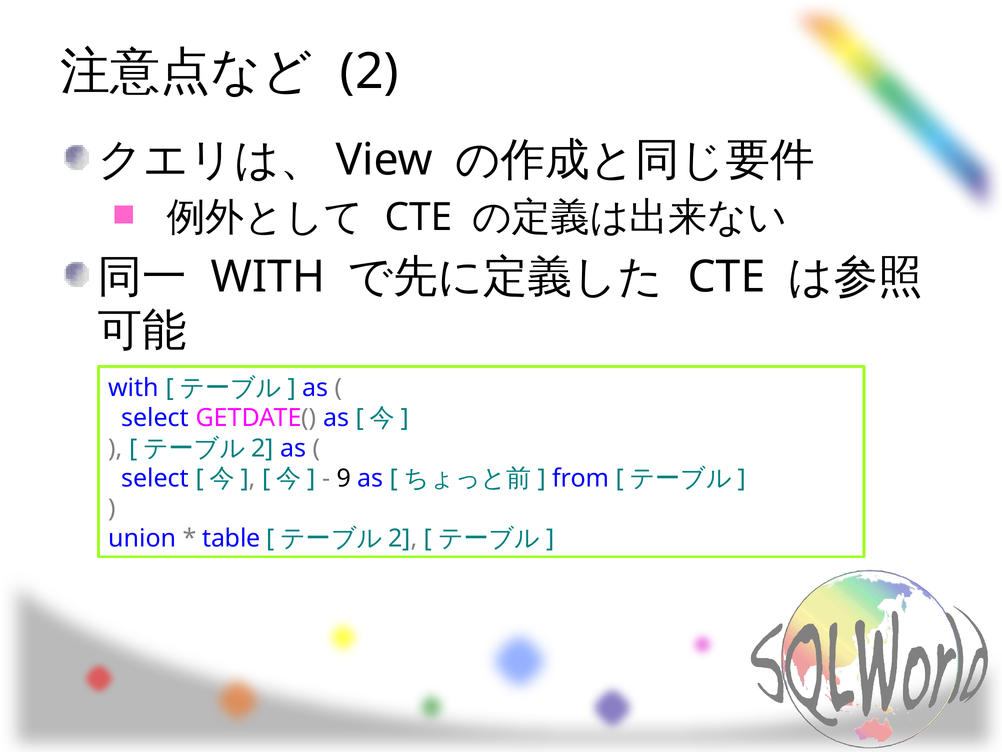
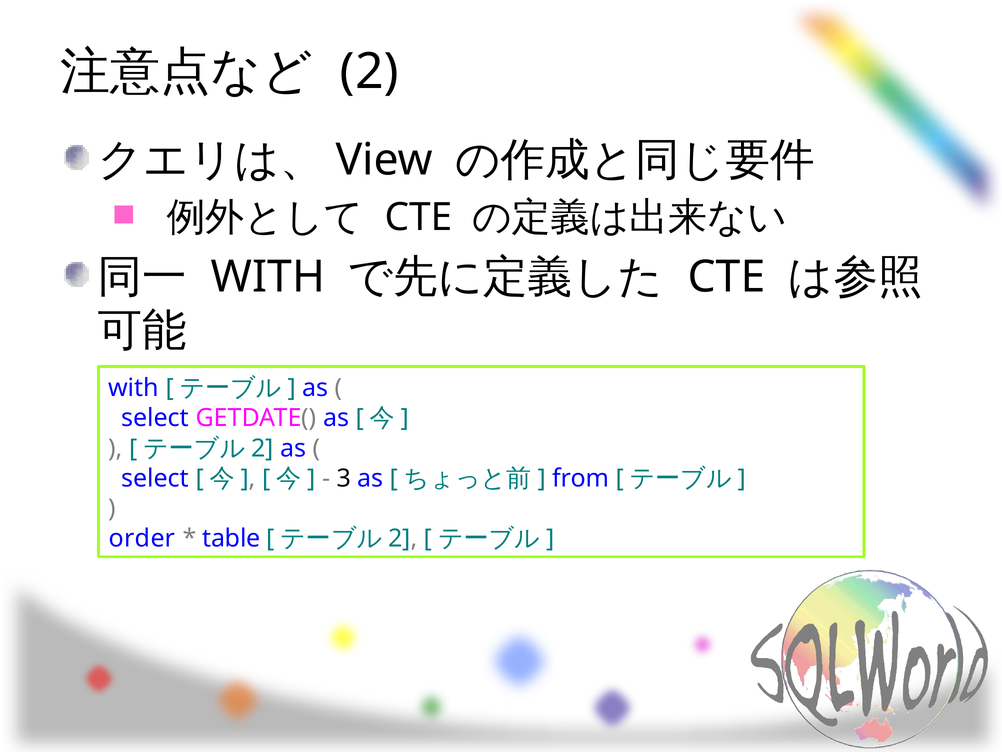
9: 9 -> 3 (344, 478)
union: union -> order (142, 538)
